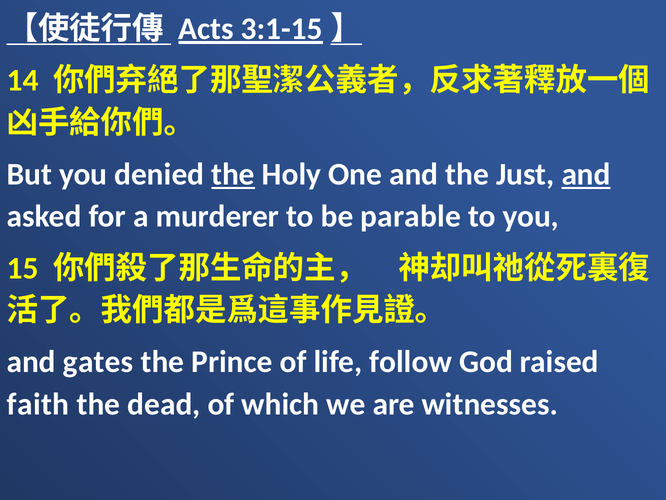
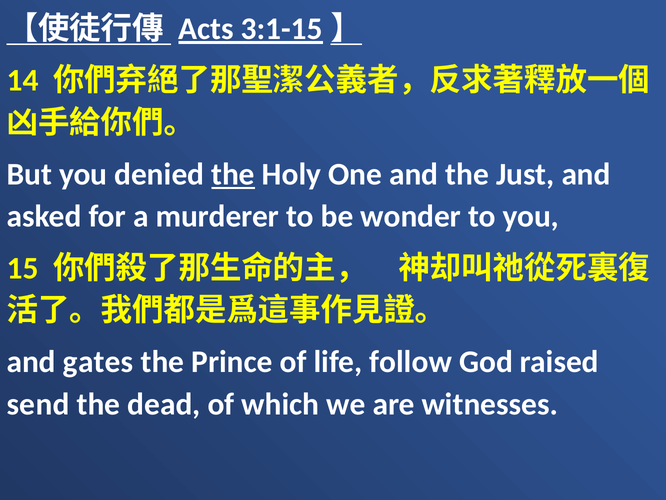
and underline: present -> none (586, 174)
parable: parable -> wonder (411, 216)
faith: faith -> send (38, 404)
